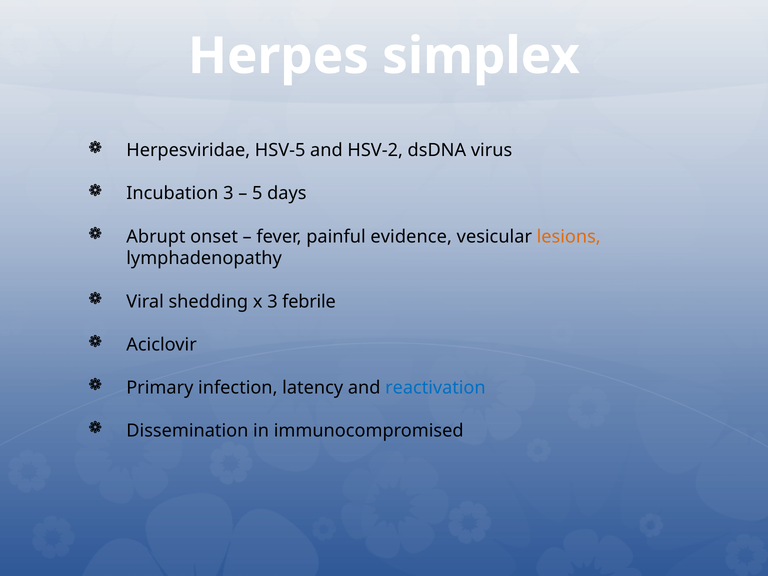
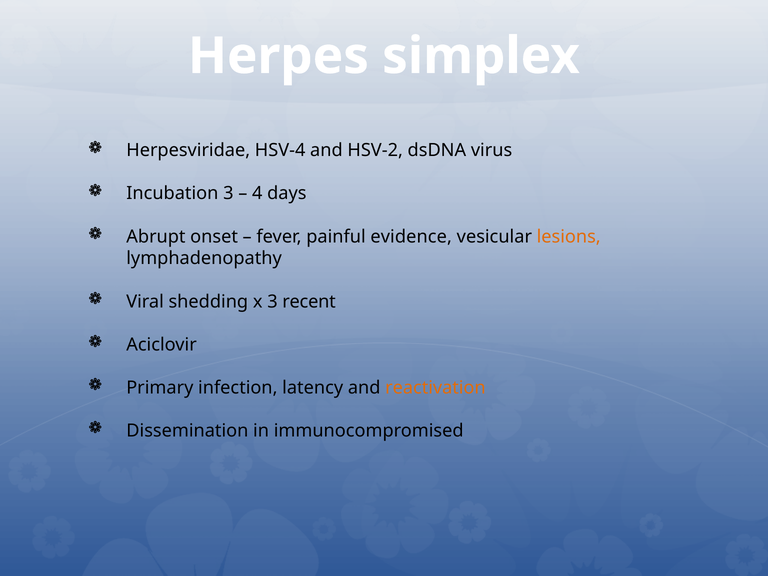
HSV-5: HSV-5 -> HSV-4 (280, 150)
5: 5 -> 4 (257, 194)
febrile: febrile -> recent (309, 302)
reactivation colour: blue -> orange (435, 388)
